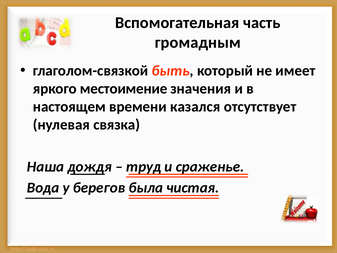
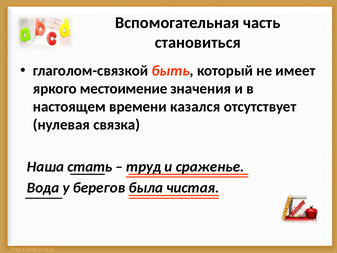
громадным: громадным -> становиться (198, 42)
дождя: дождя -> стать (90, 167)
